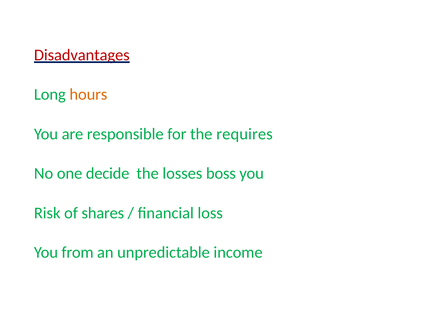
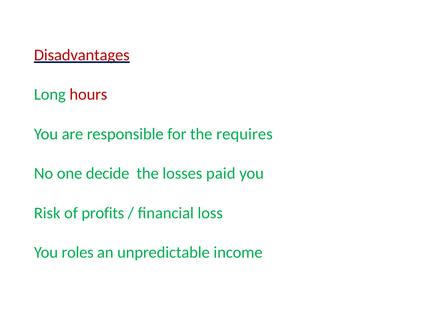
hours colour: orange -> red (88, 95)
boss: boss -> paid (221, 174)
shares: shares -> profits (103, 213)
from: from -> roles (78, 253)
